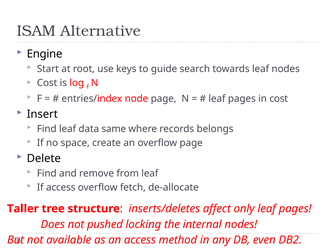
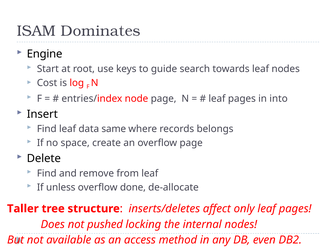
Alternative: Alternative -> Dominates (101, 31)
in cost: cost -> into (279, 99)
If access: access -> unless (61, 187)
fetch: fetch -> done (133, 187)
